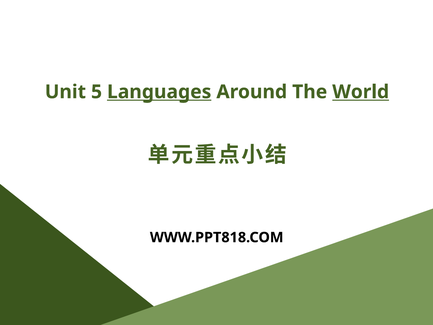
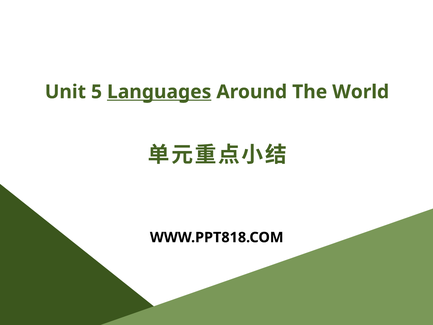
World underline: present -> none (361, 92)
